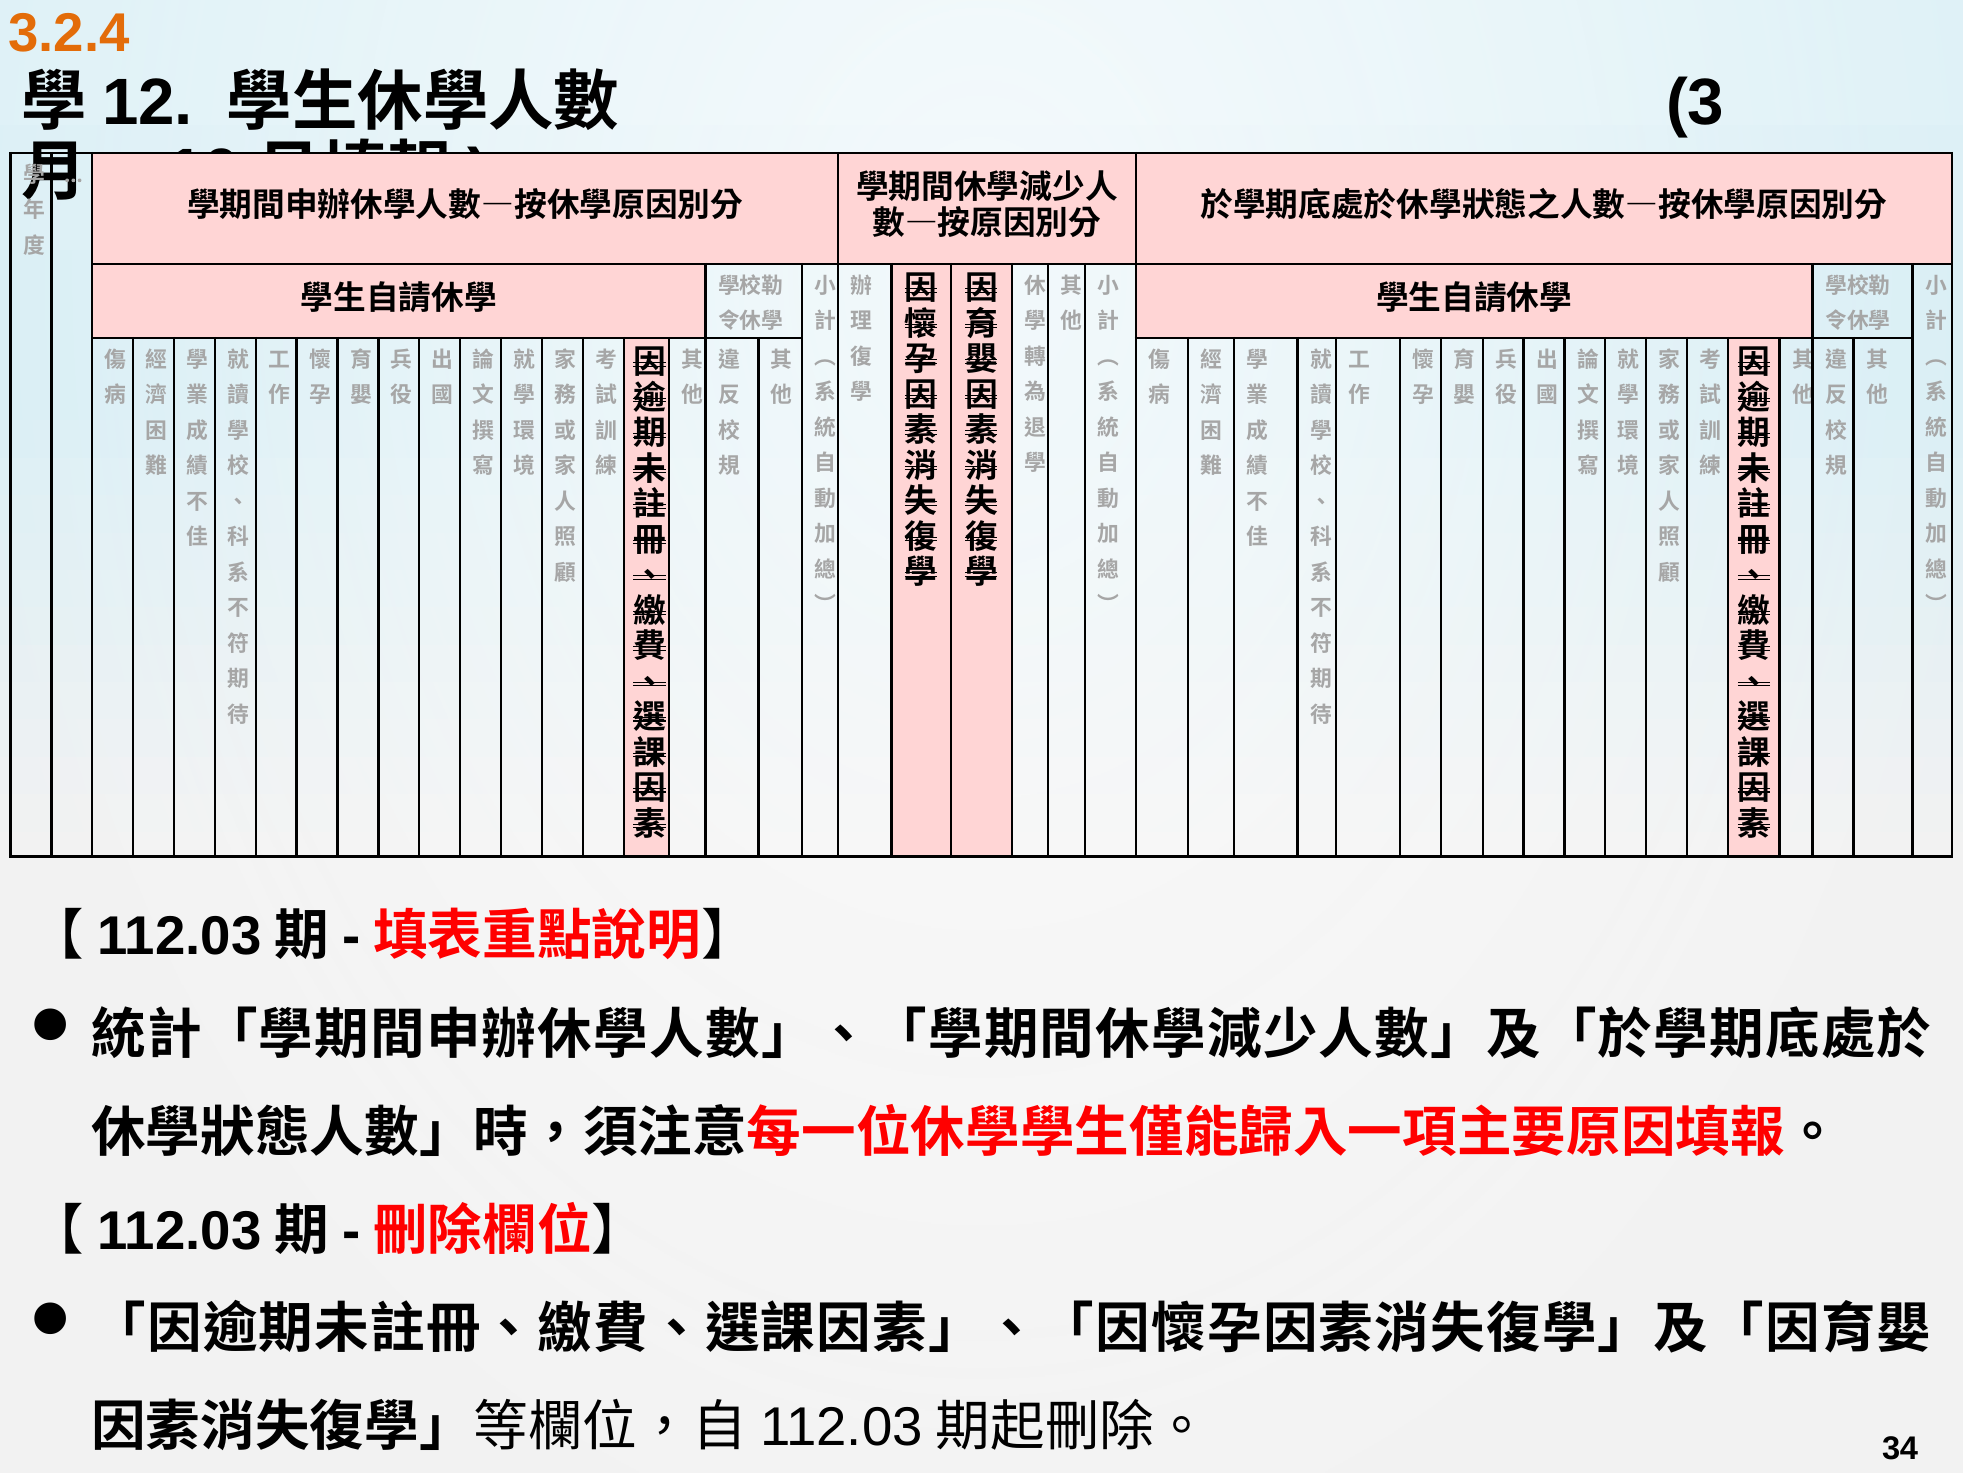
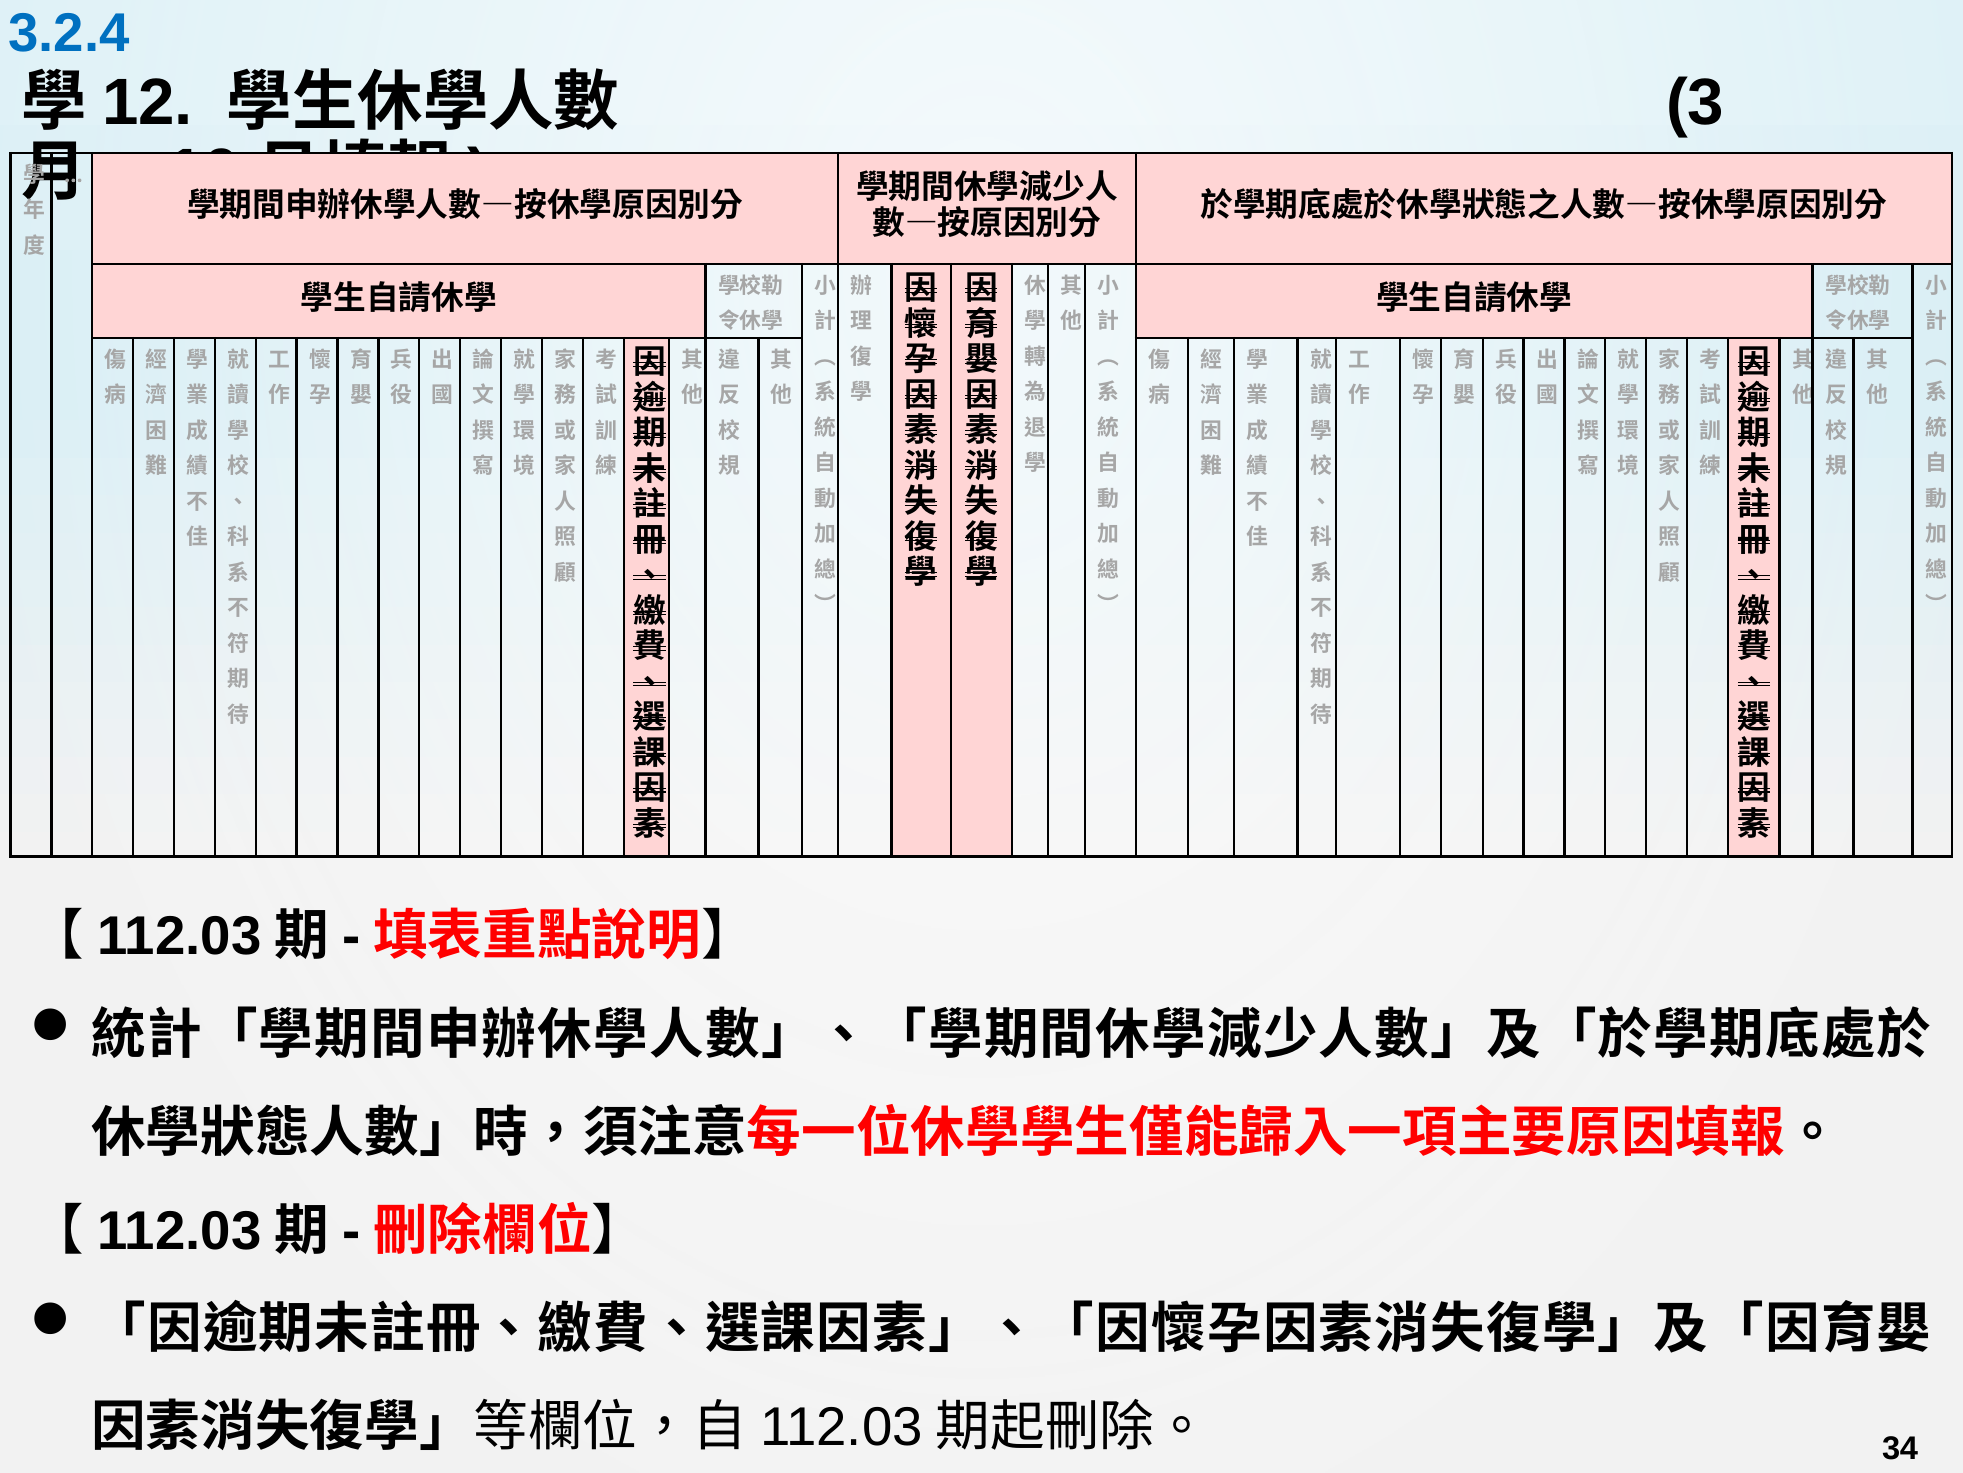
3.2.4 colour: orange -> blue (69, 33)
